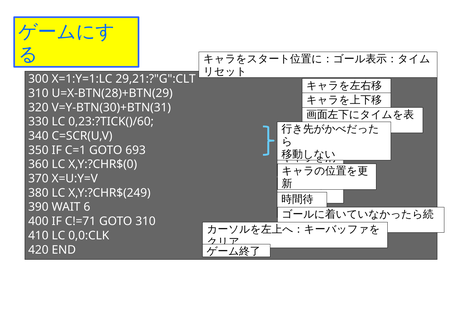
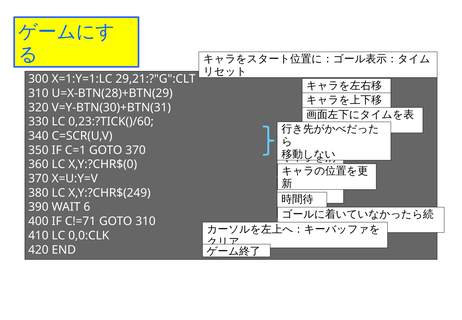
GOTO 693: 693 -> 370 (136, 150)
